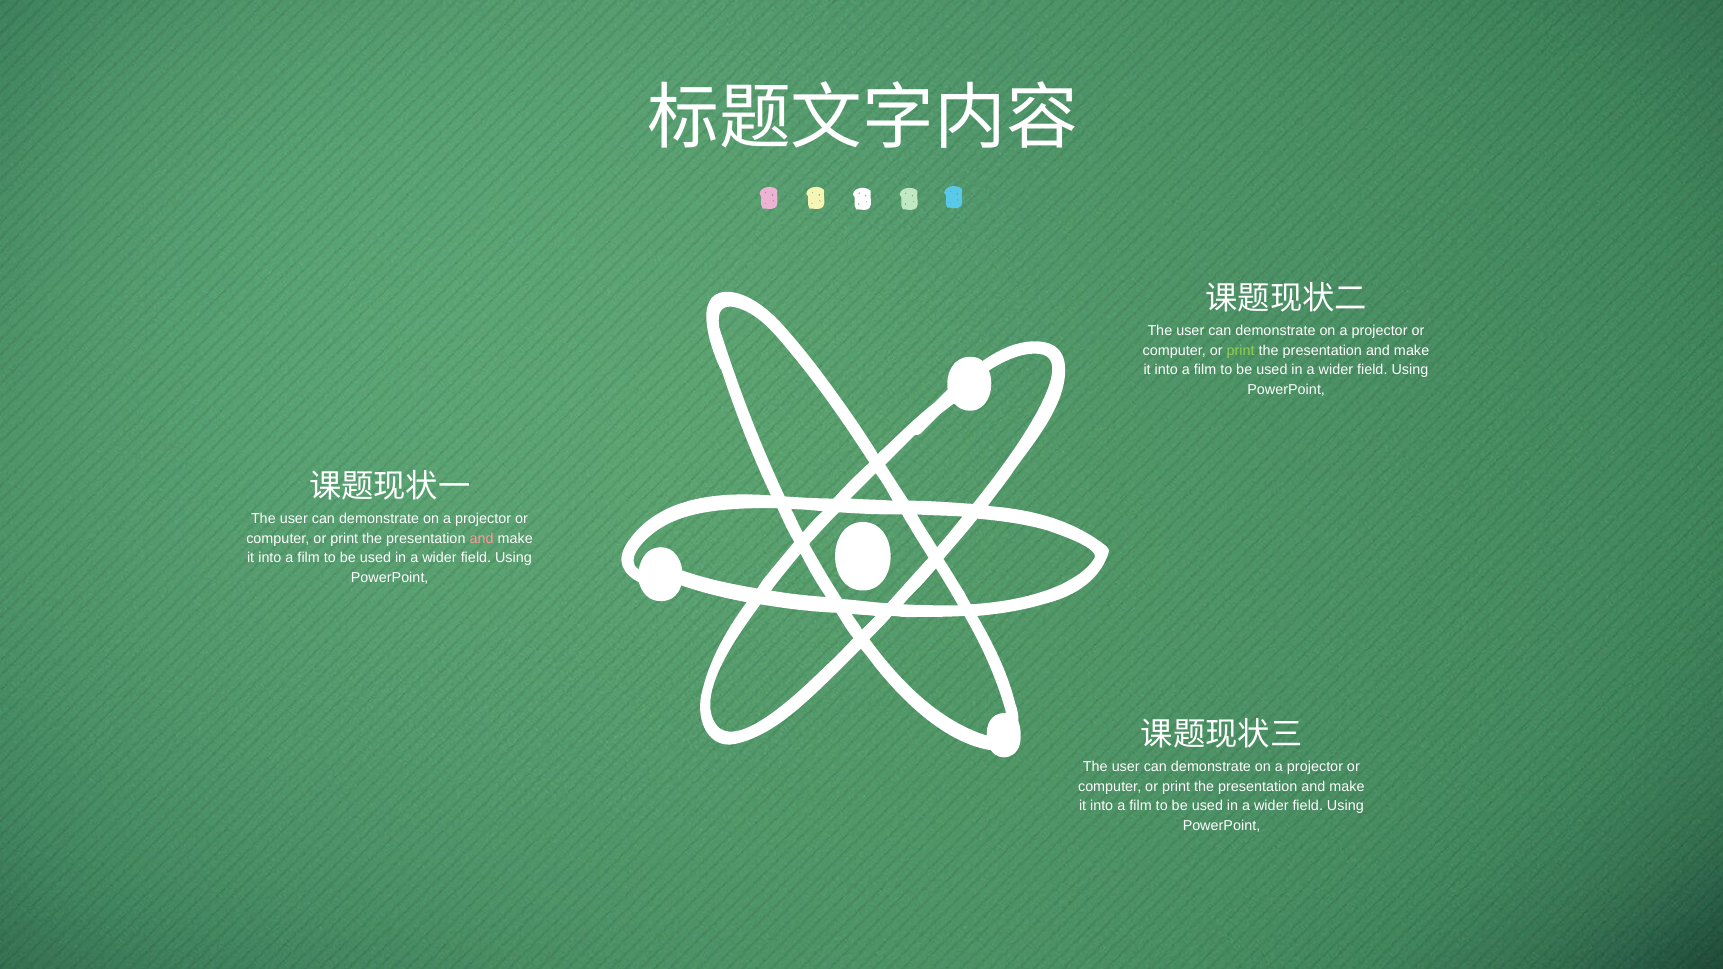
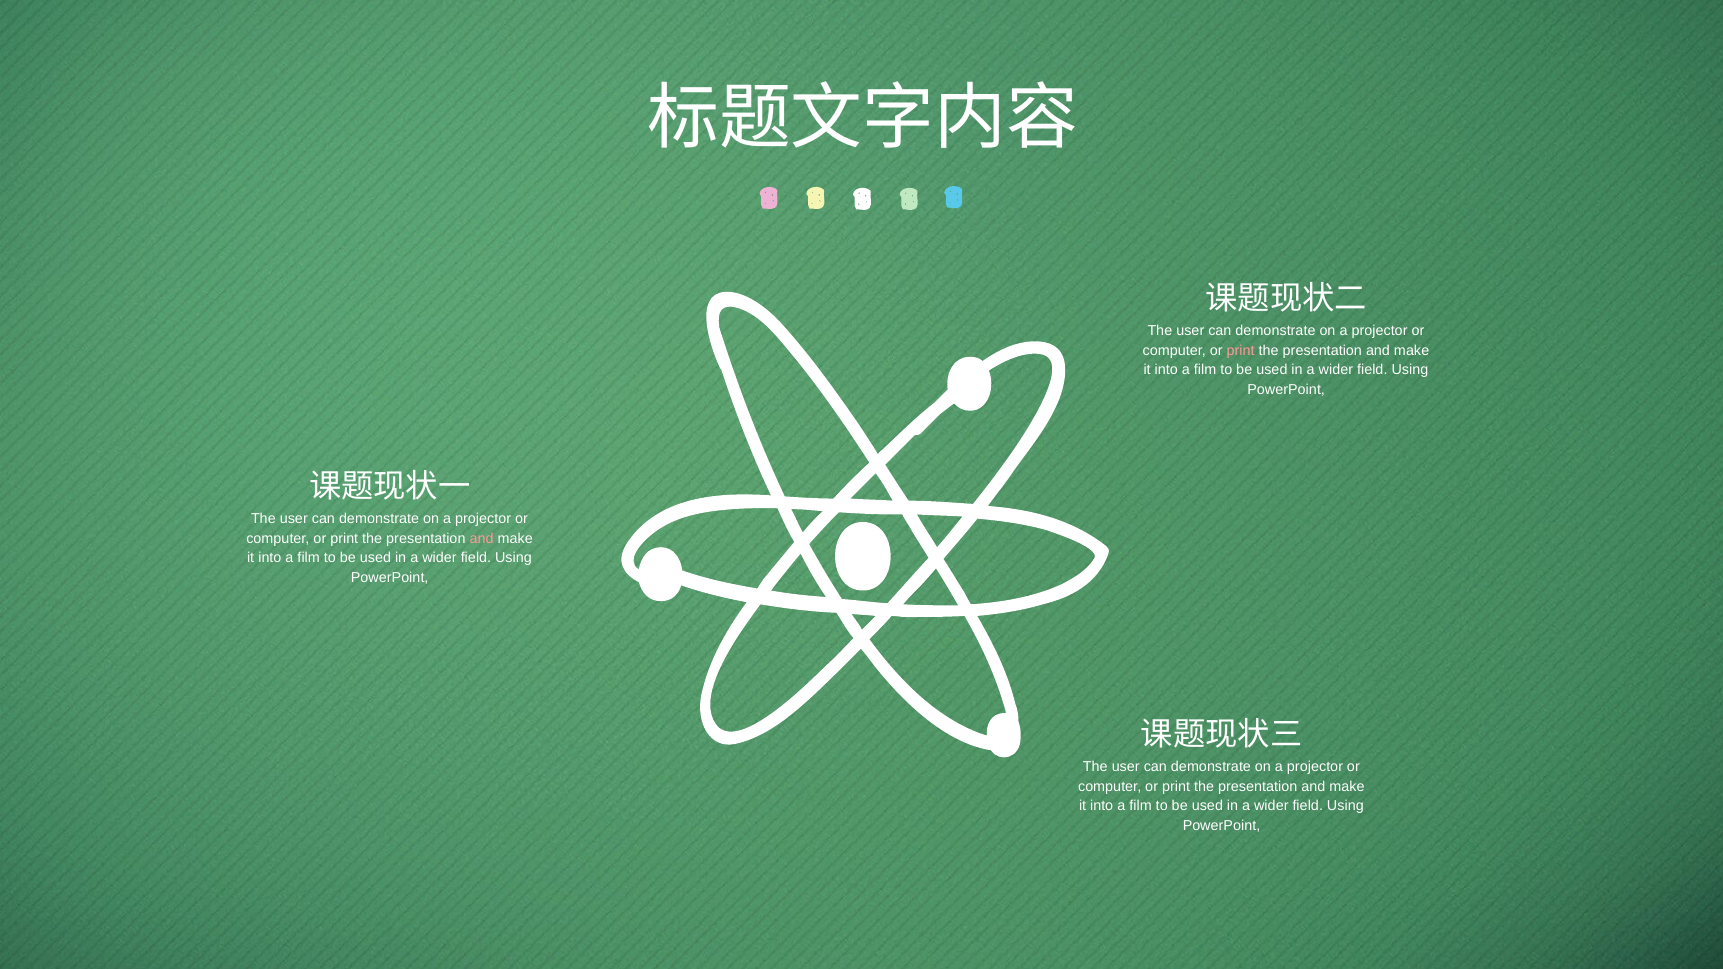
print colour: light green -> pink (1241, 350)
